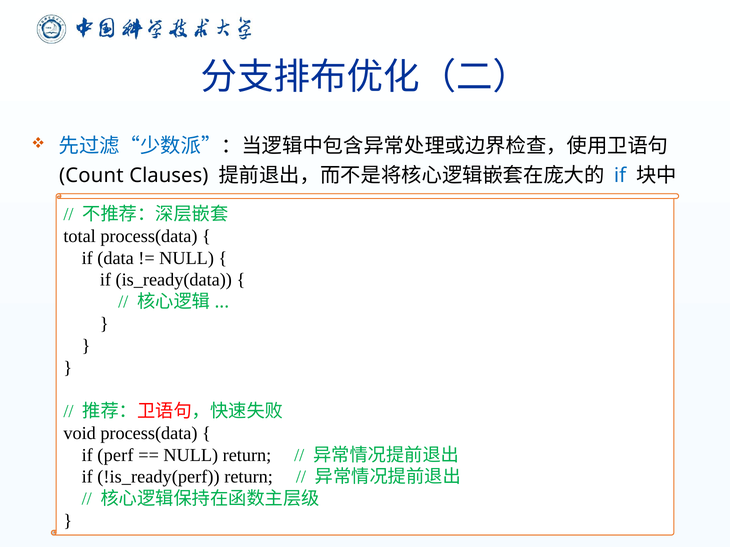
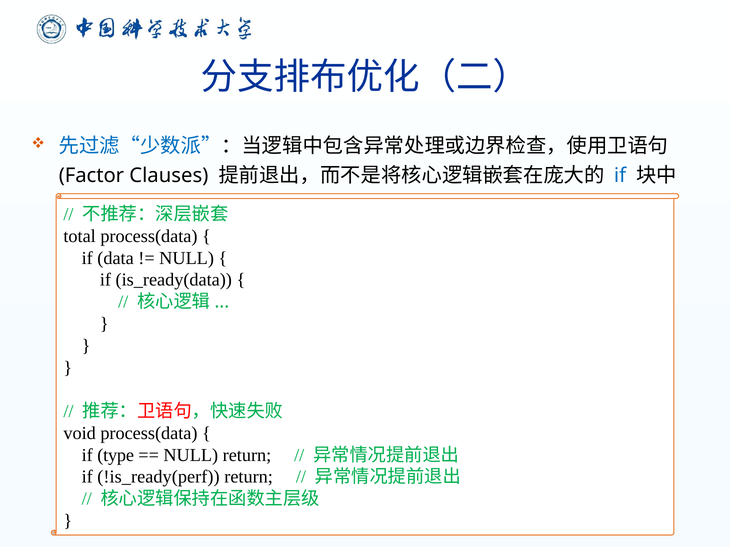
Count: Count -> Factor (91, 176)
perf: perf -> type (116, 455)
